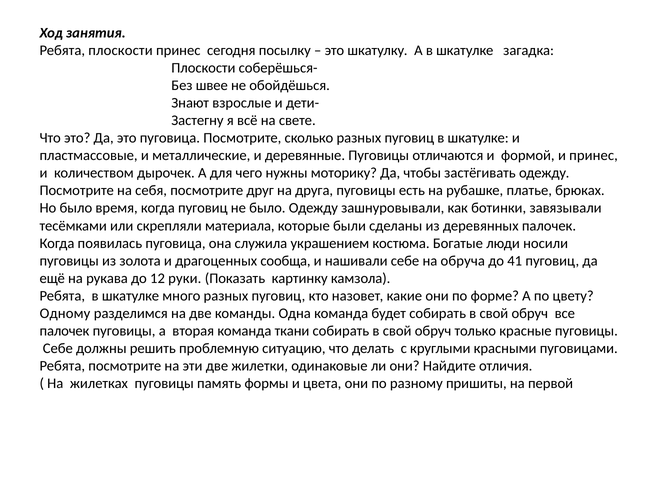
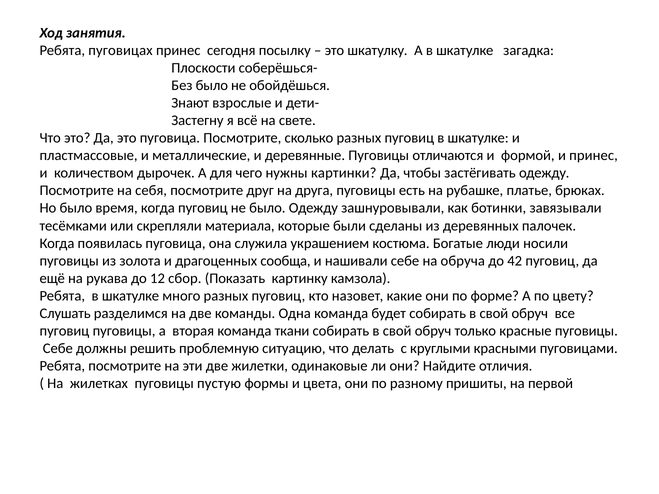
Ребята плоскости: плоскости -> пуговицах (120, 50)
Без швее: швее -> было (212, 85)
моторику: моторику -> картинки (344, 173)
41: 41 -> 42 (515, 261)
руки: руки -> сбор (185, 278)
Одному: Одному -> Слушать (65, 313)
палочек: палочек -> пуговиц (64, 331)
память: память -> пустую (219, 384)
